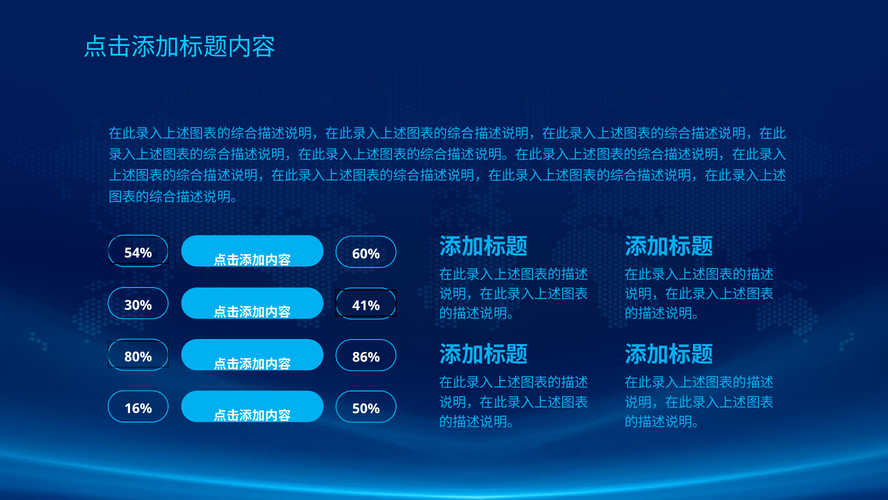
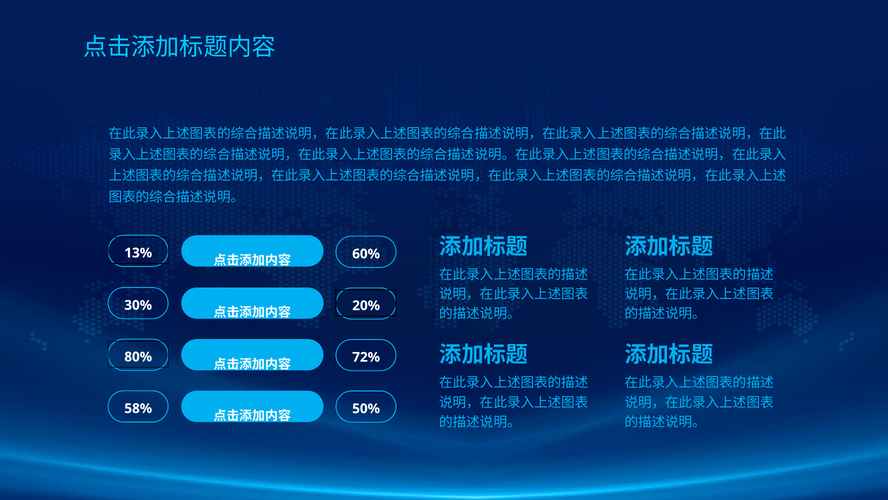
54%: 54% -> 13% (138, 253)
41%: 41% -> 20% (366, 305)
86%: 86% -> 72% (366, 357)
16%: 16% -> 58% (138, 408)
